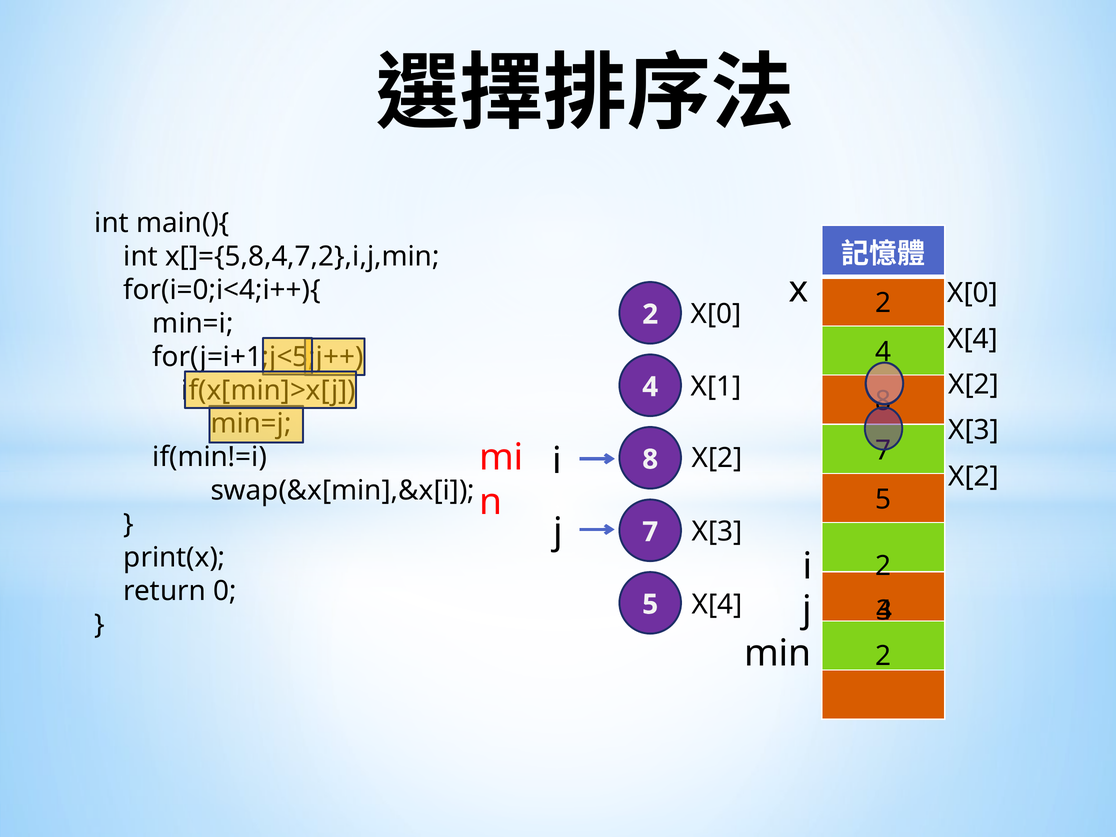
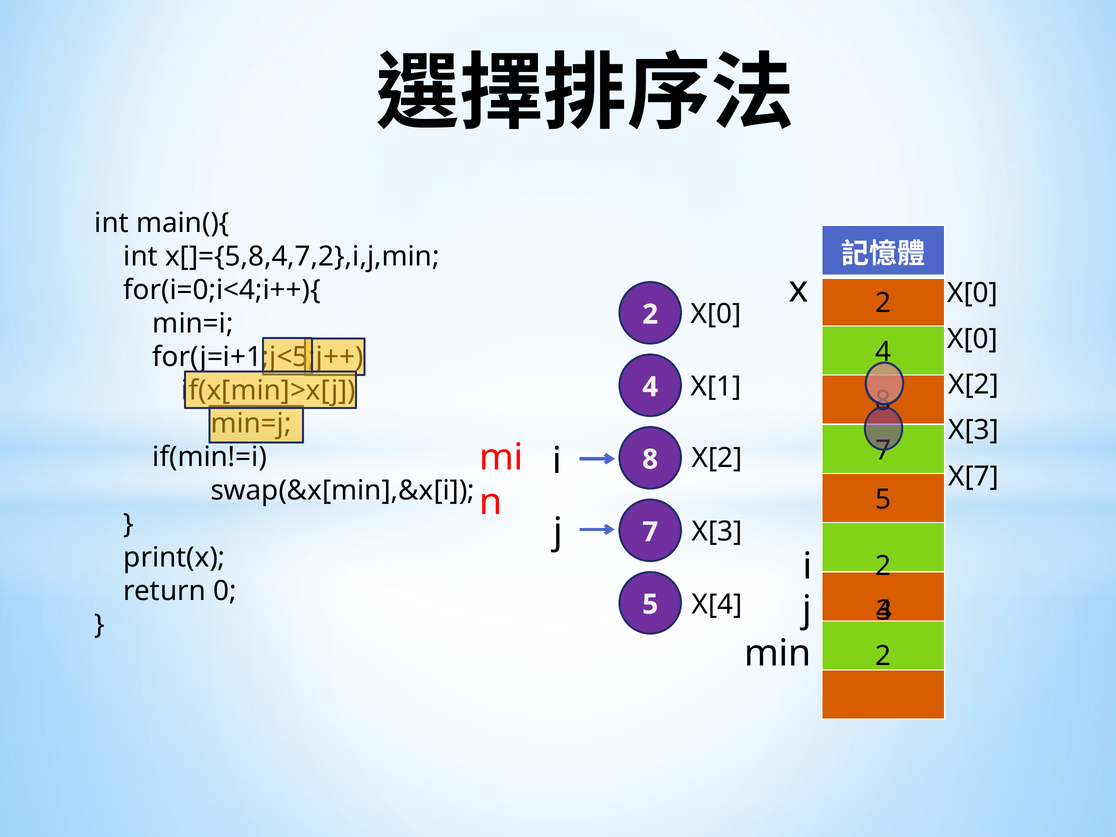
X[4: X[4 -> X[0 (973, 339)
X[2: X[2 -> X[7 (974, 476)
